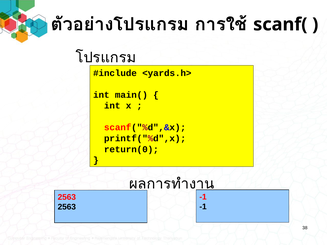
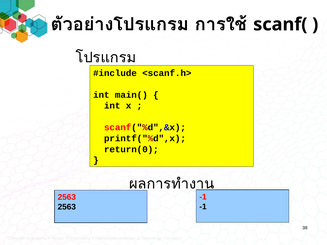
<yards.h>: <yards.h> -> <scanf.h> (167, 73)
